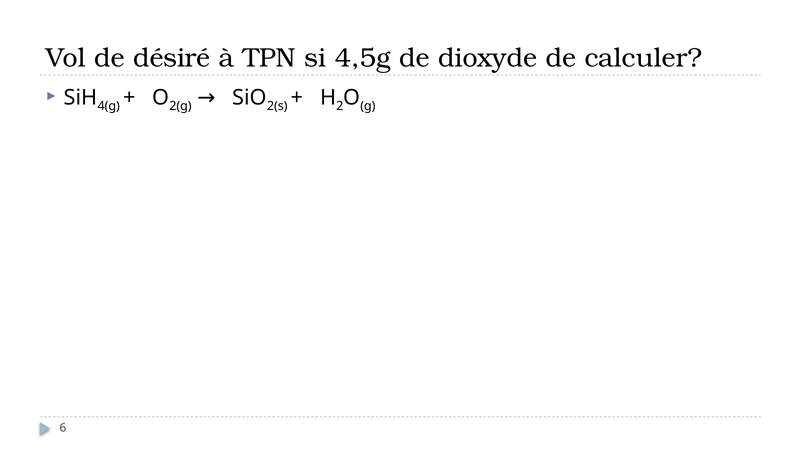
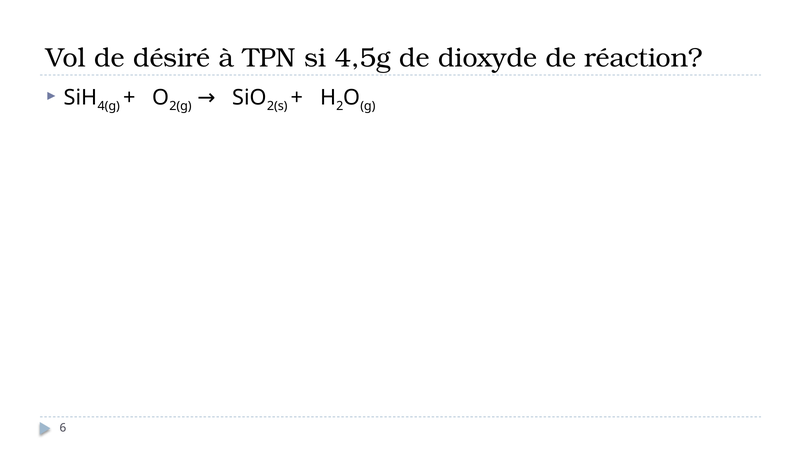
calculer: calculer -> réaction (643, 58)
